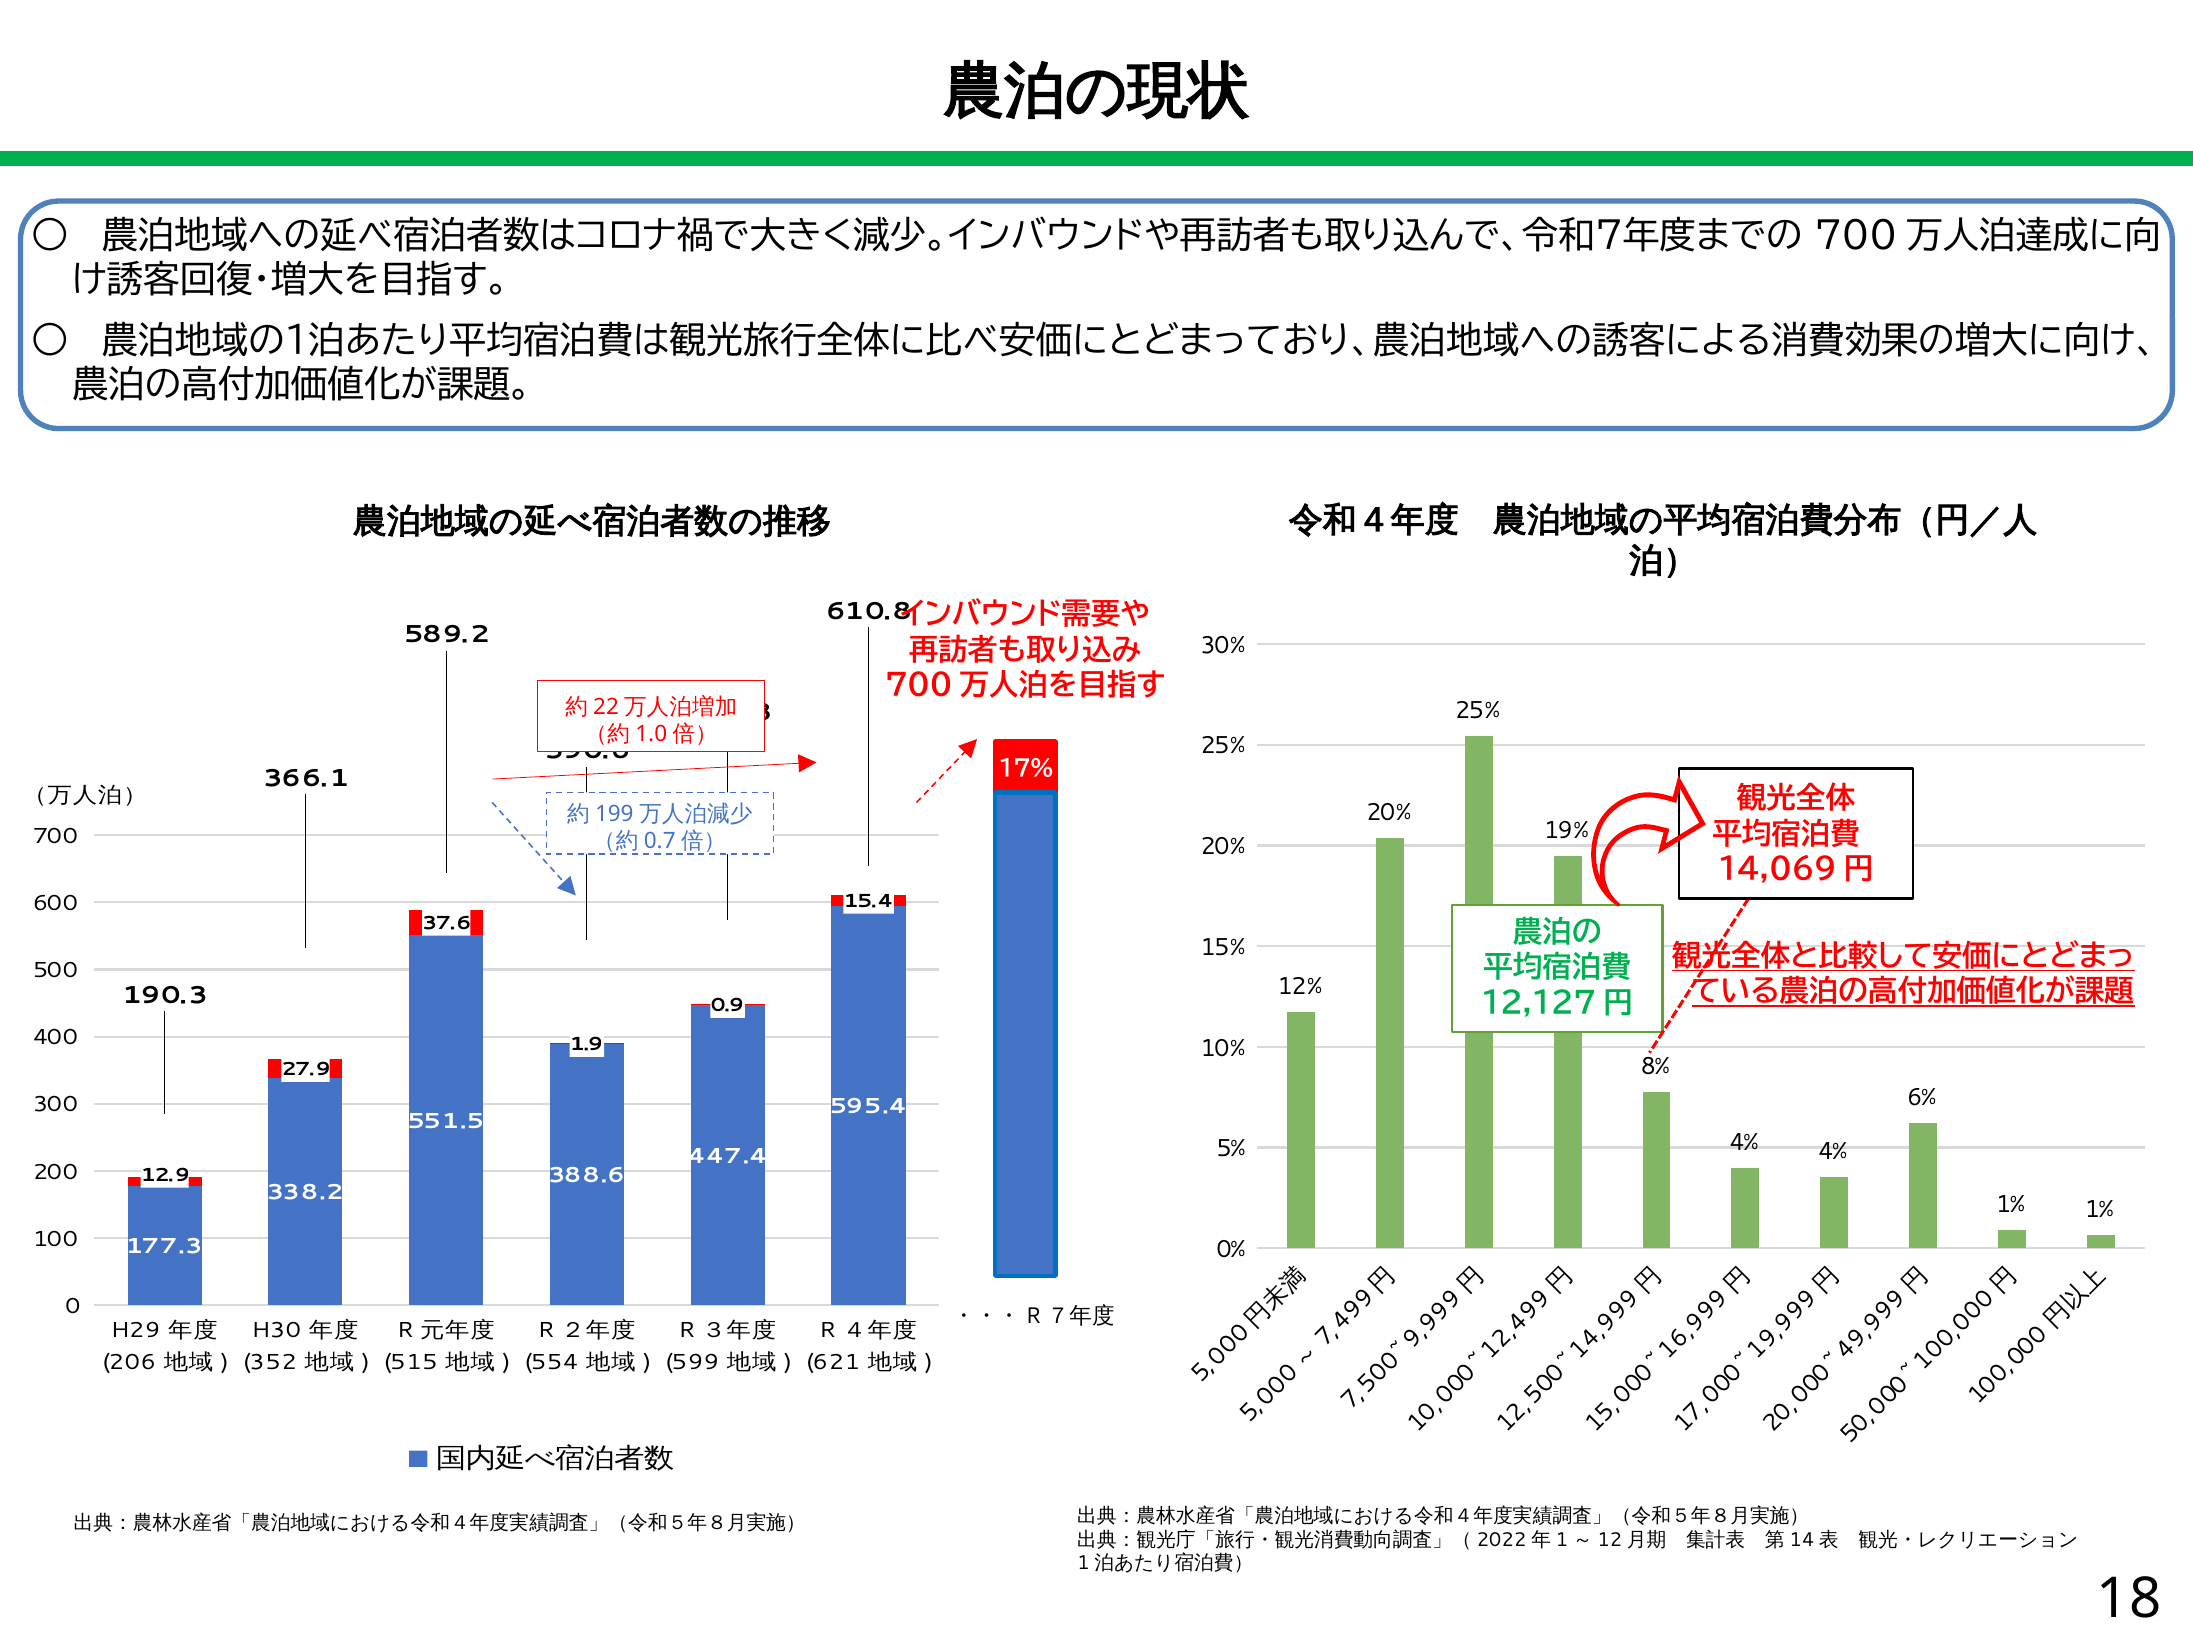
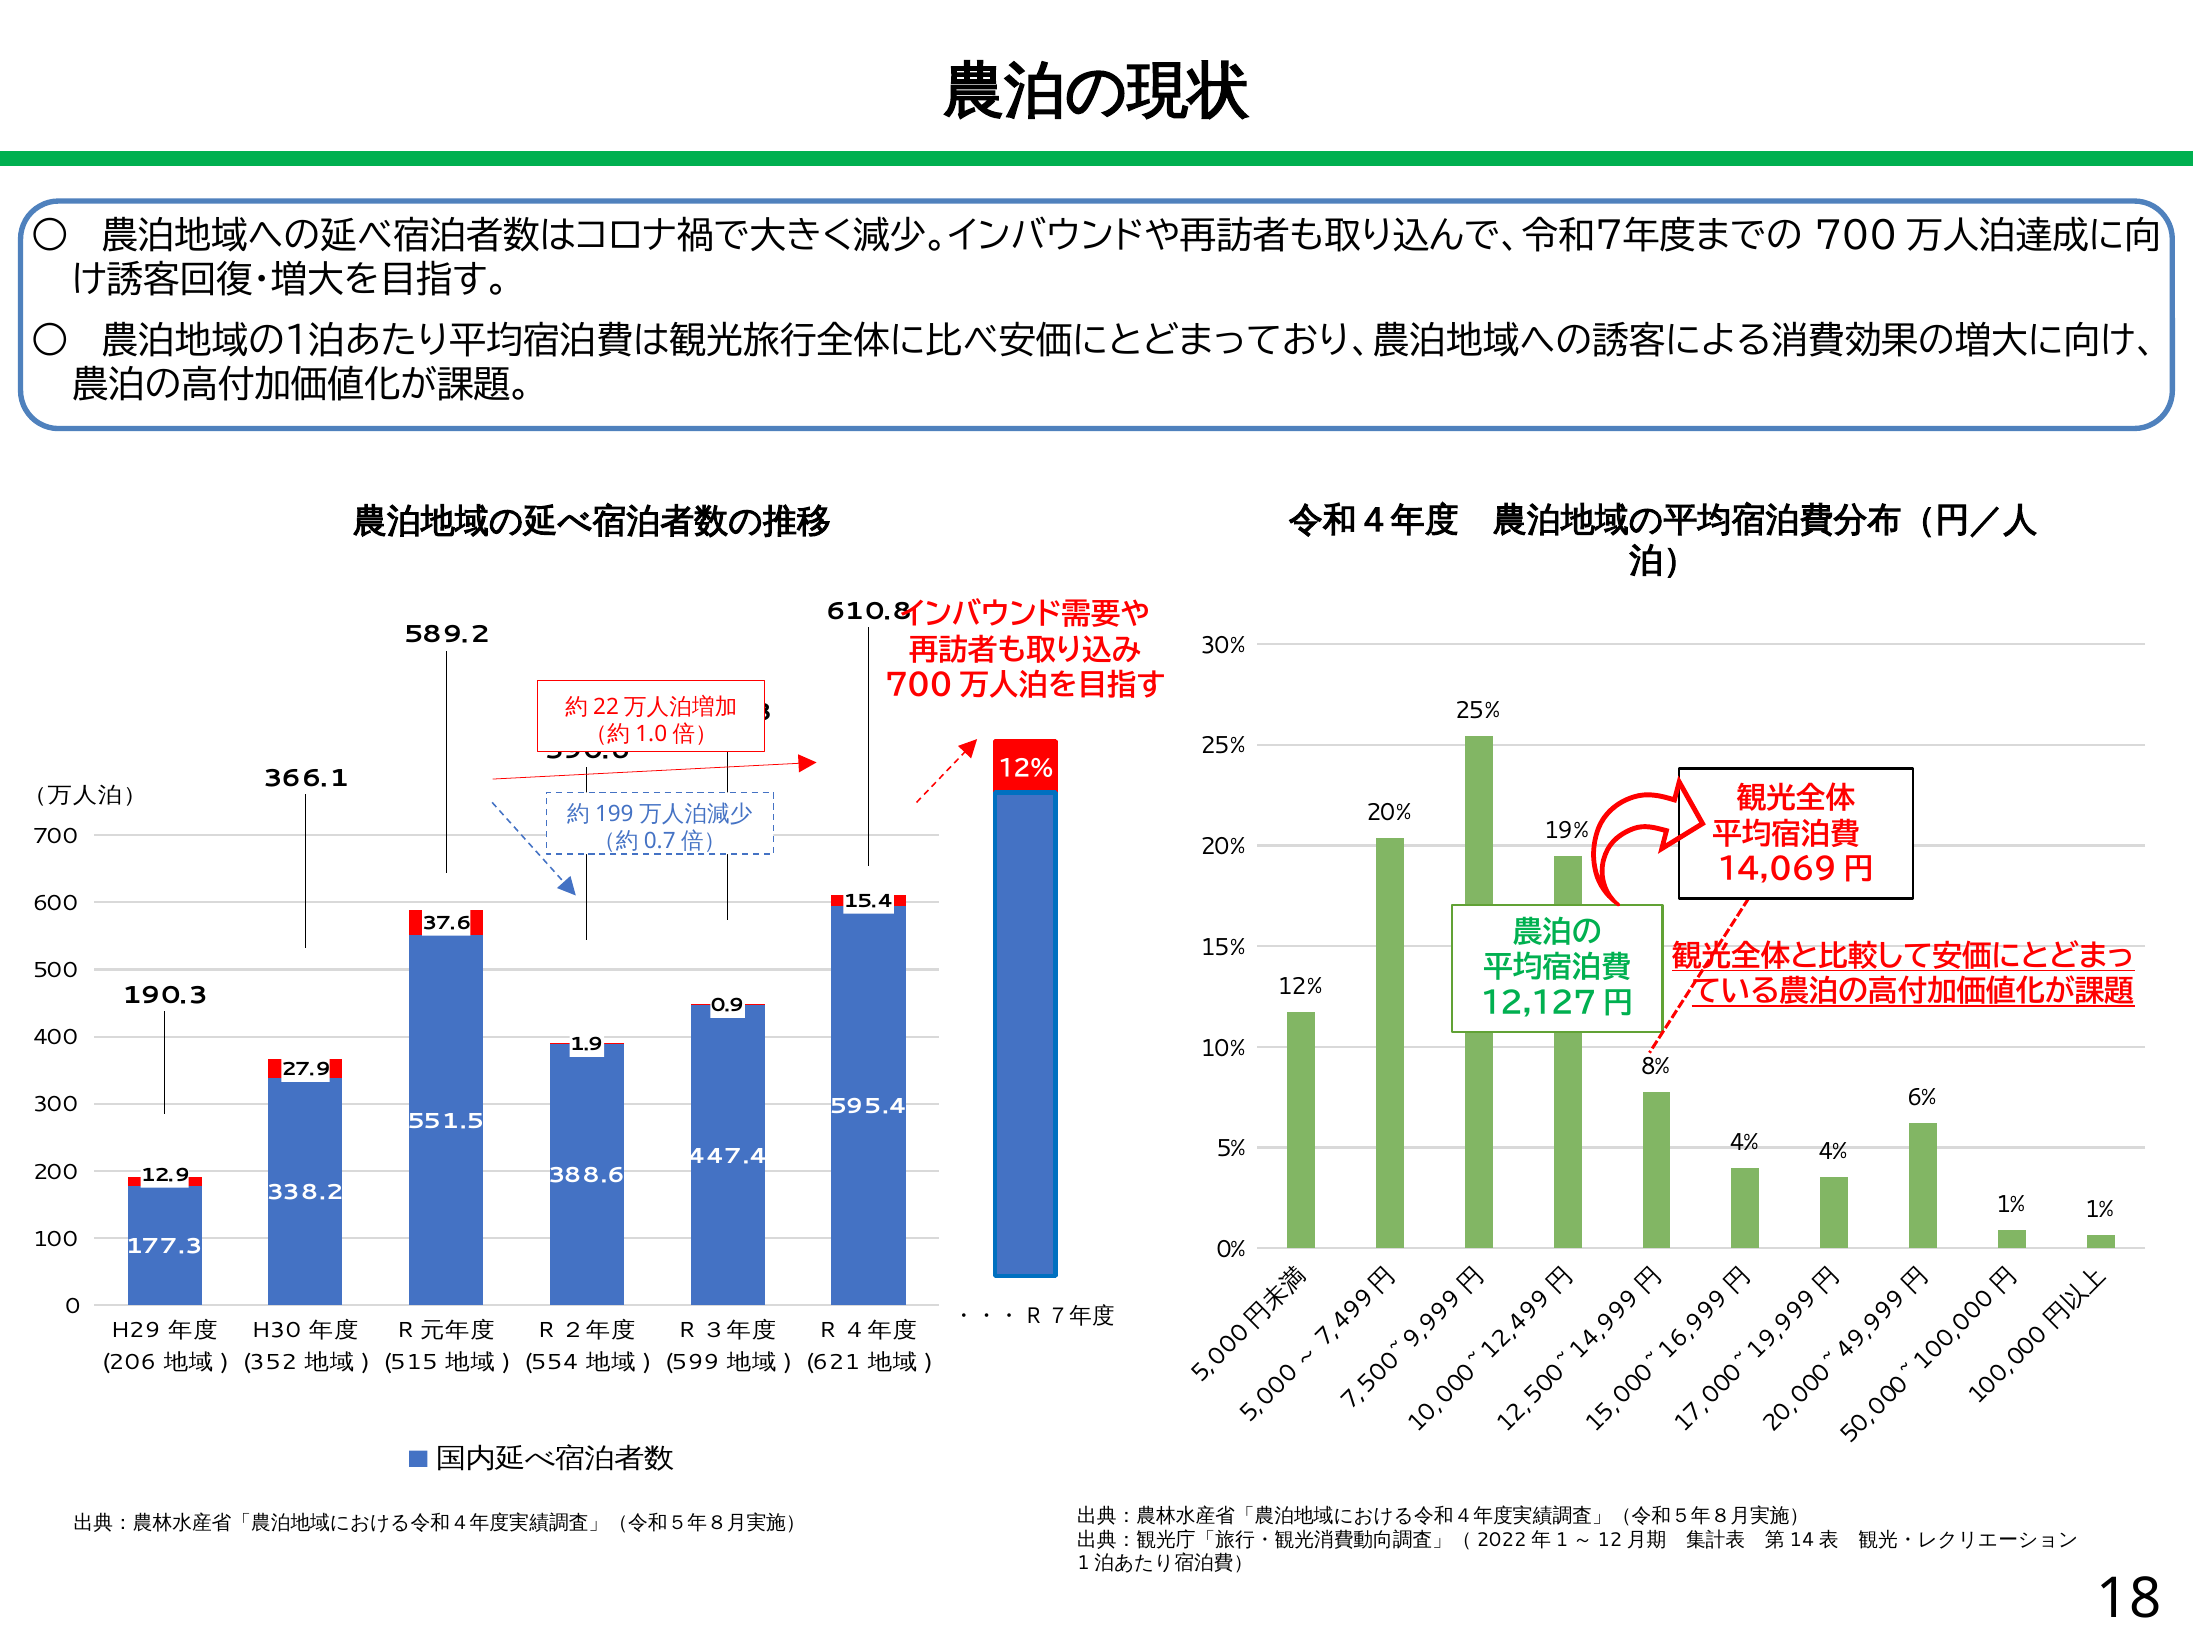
17%: 17% -> 12% (1026, 769)
